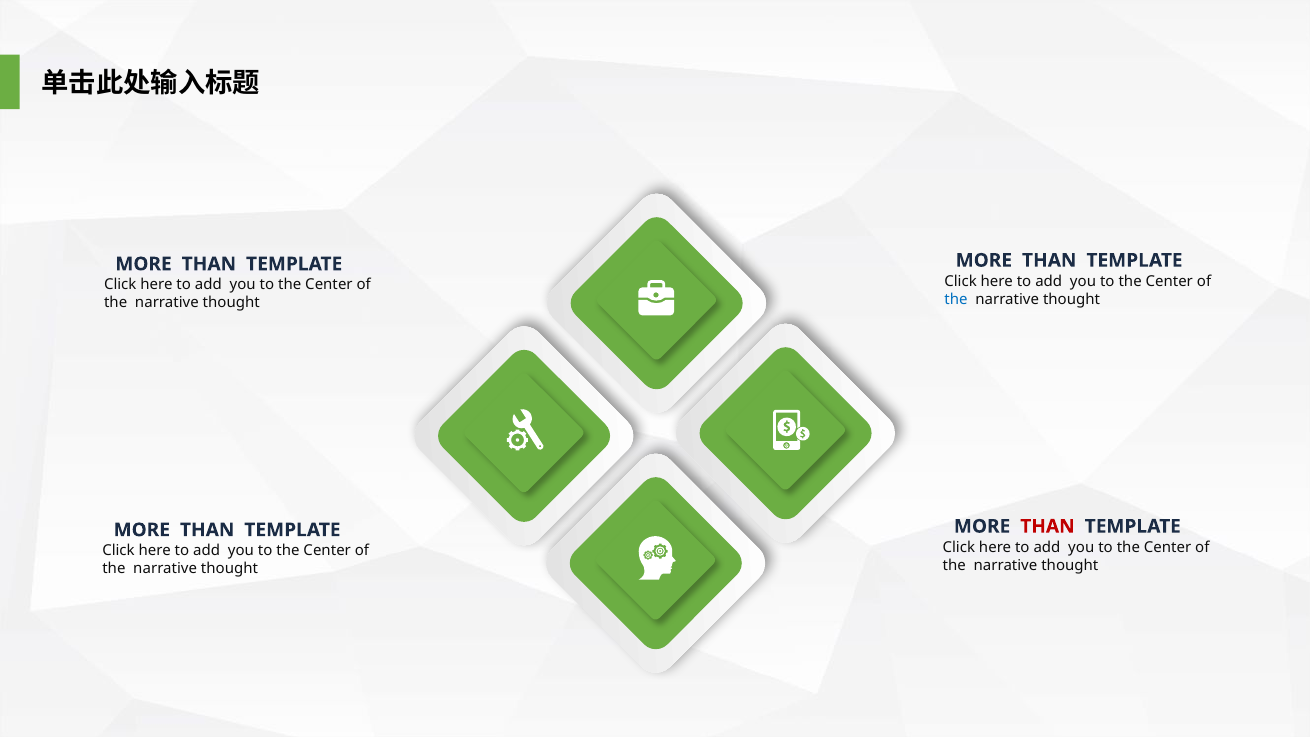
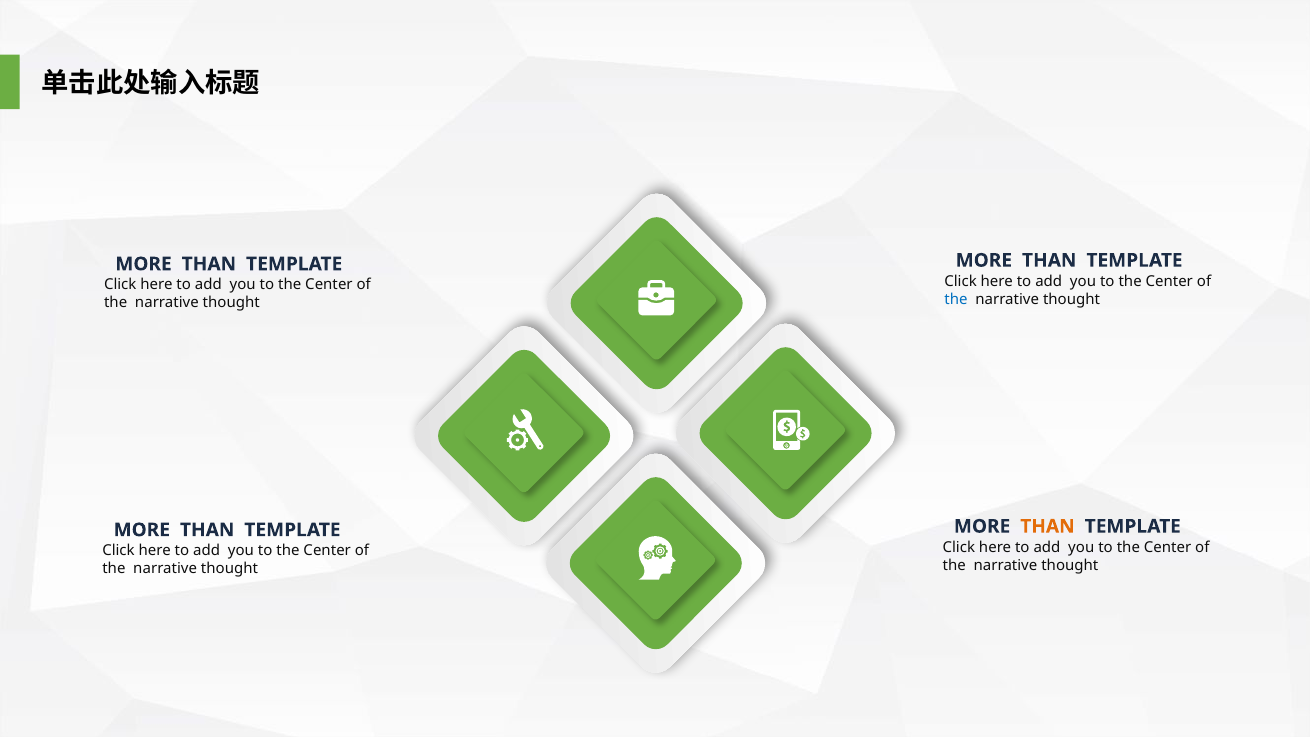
THAN colour: red -> orange (1047, 526)
